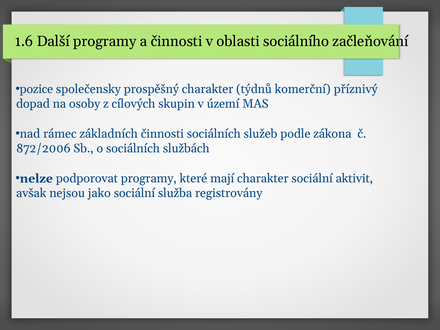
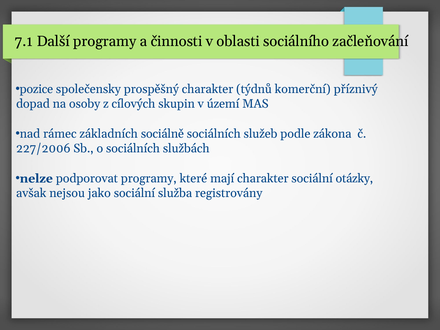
1.6: 1.6 -> 7.1 (24, 41)
základních činnosti: činnosti -> sociálně (162, 134)
872/2006: 872/2006 -> 227/2006 (43, 149)
aktivit: aktivit -> otázky (354, 179)
